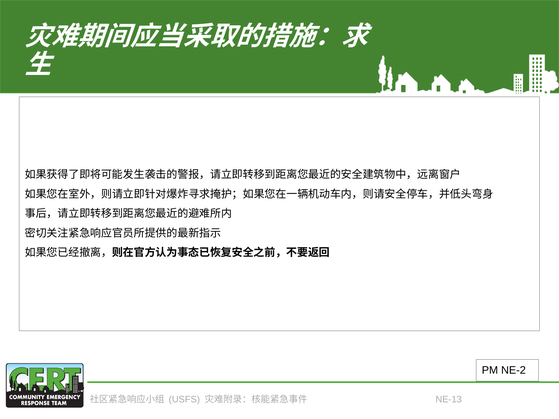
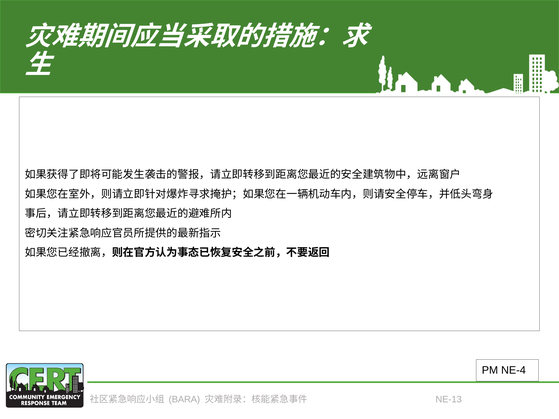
NE-2: NE-2 -> NE-4 (513, 370)
USFS: USFS -> BARA (184, 400)
